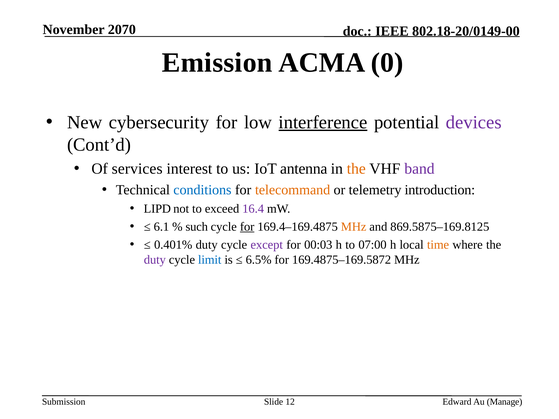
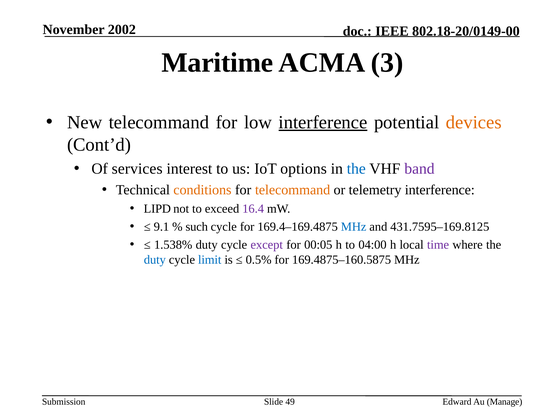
2070: 2070 -> 2002 (122, 30)
Emission: Emission -> Maritime (217, 63)
0: 0 -> 3 (387, 63)
New cybersecurity: cybersecurity -> telecommand (159, 122)
devices colour: purple -> orange (474, 122)
antenna: antenna -> options (304, 169)
the colour: orange -> blue (356, 169)
conditions colour: blue -> orange (202, 190)
telemetry introduction: introduction -> interference (440, 190)
6.1: 6.1 -> 9.1 (161, 227)
for underline: present -> none (247, 227)
MHz colour: orange -> blue (354, 227)
869.5875–169.8125: 869.5875–169.8125 -> 431.7595–169.8125 (440, 227)
0.401%: 0.401% -> 1.538% (173, 245)
00:03: 00:03 -> 00:05 (318, 245)
07:00: 07:00 -> 04:00 (373, 245)
time colour: orange -> purple (438, 245)
duty colour: purple -> blue (155, 260)
6.5%: 6.5% -> 0.5% (259, 260)
169.4875–169.5872: 169.4875–169.5872 -> 169.4875–160.5875 (342, 260)
12: 12 -> 49 (290, 402)
